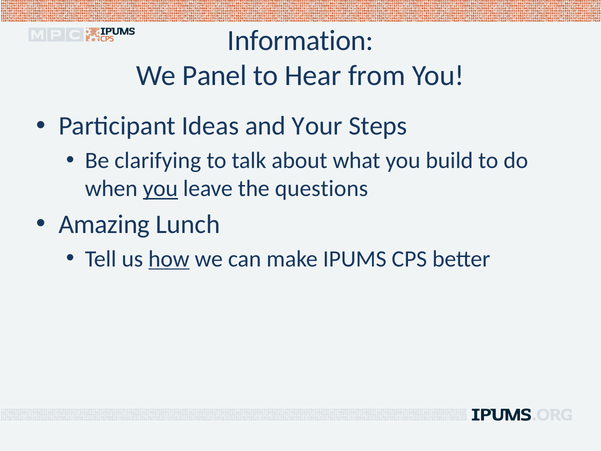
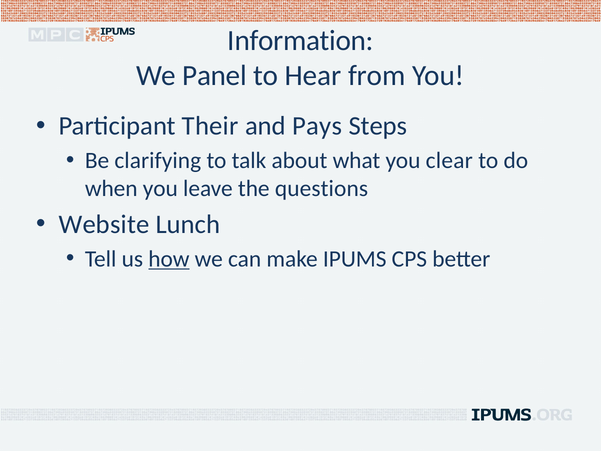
Ideas: Ideas -> Their (210, 126)
Your: Your -> Pays (317, 126)
build: build -> clear (449, 161)
you underline: present -> none (160, 189)
Amazing: Amazing -> Website (104, 224)
